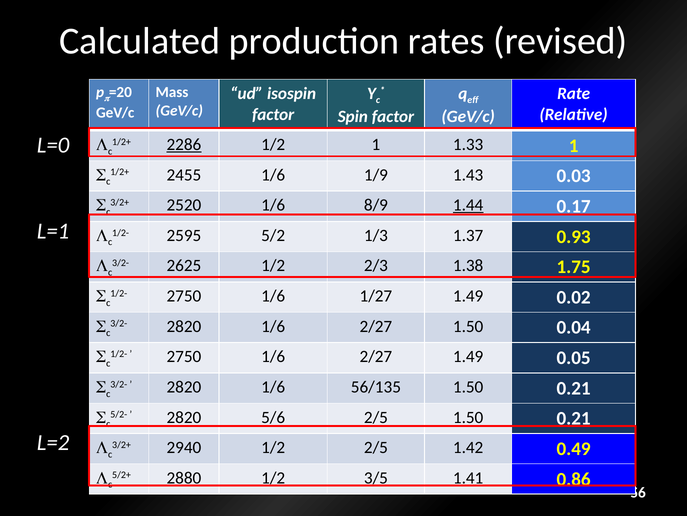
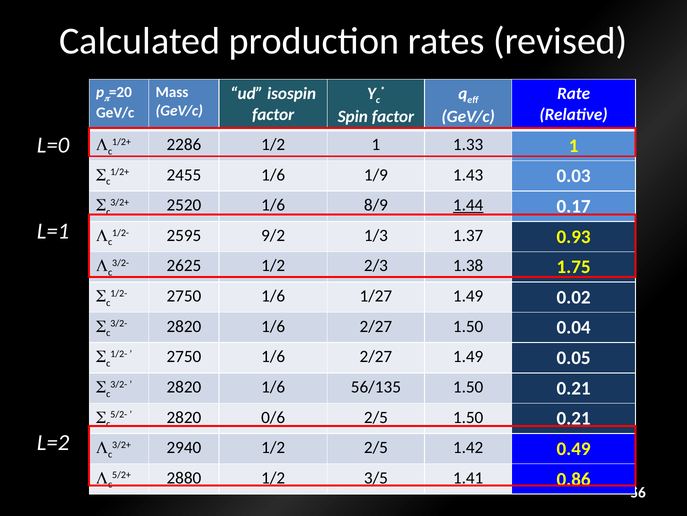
2286 underline: present -> none (184, 144)
5/2: 5/2 -> 9/2 (273, 235)
5/6: 5/6 -> 0/6 (273, 417)
